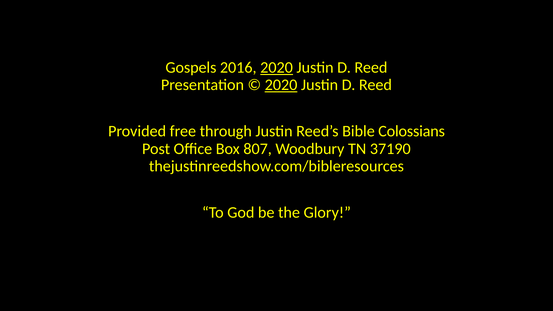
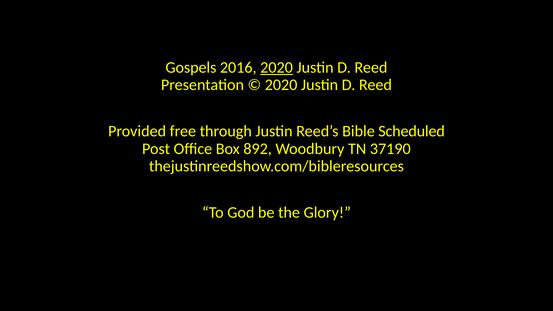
2020 underline: present -> none (281, 85)
Colossians: Colossians -> Scheduled (412, 131)
807: 807 -> 892 (258, 149)
